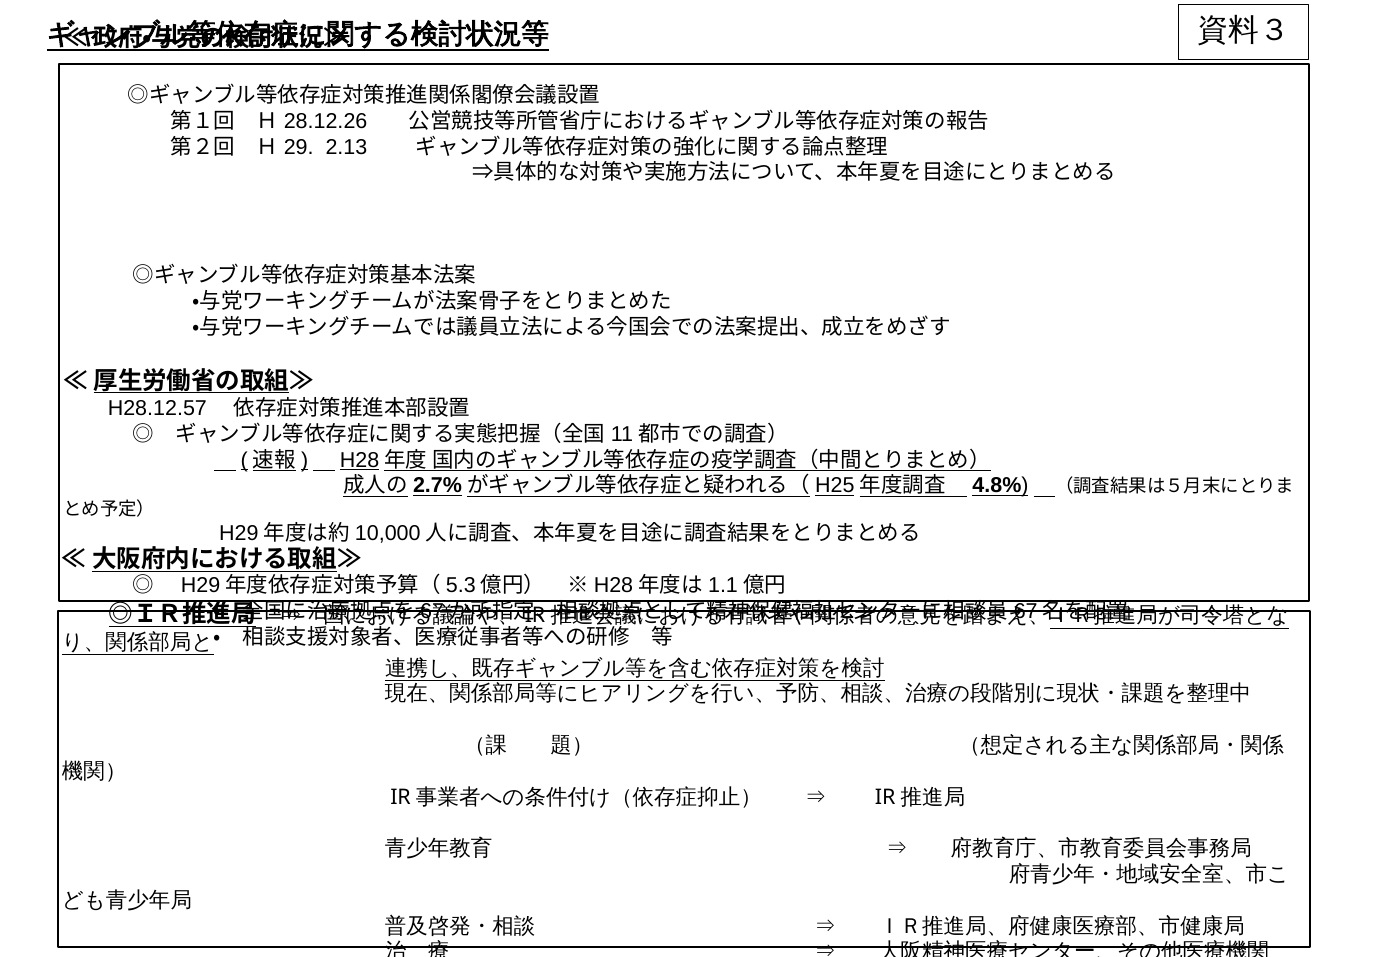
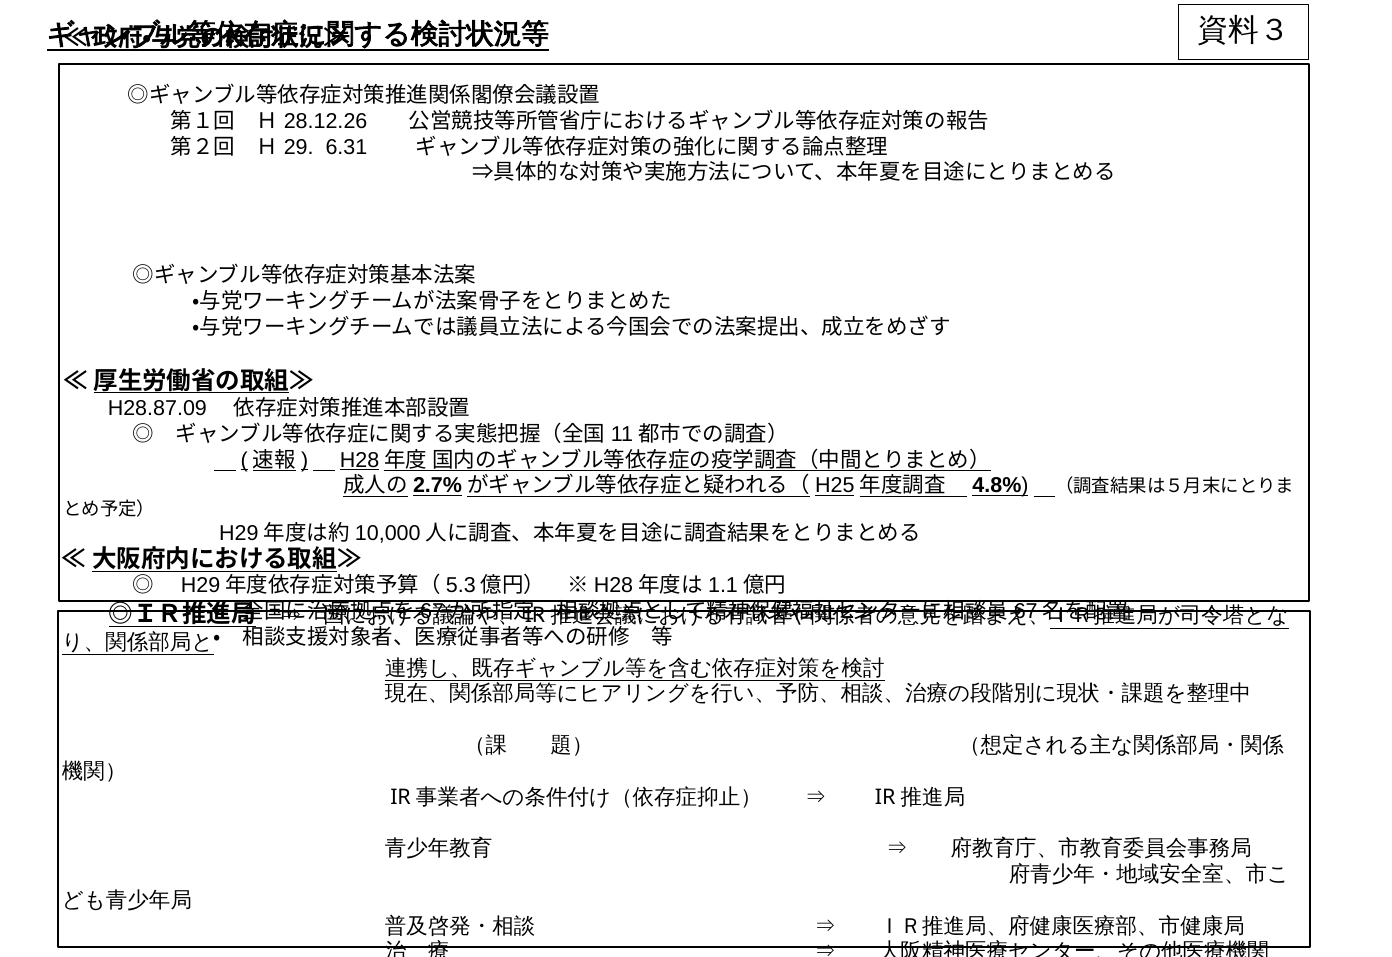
2.13: 2.13 -> 6.31 (346, 147)
H28.12.57: H28.12.57 -> H28.87.09 (157, 409)
